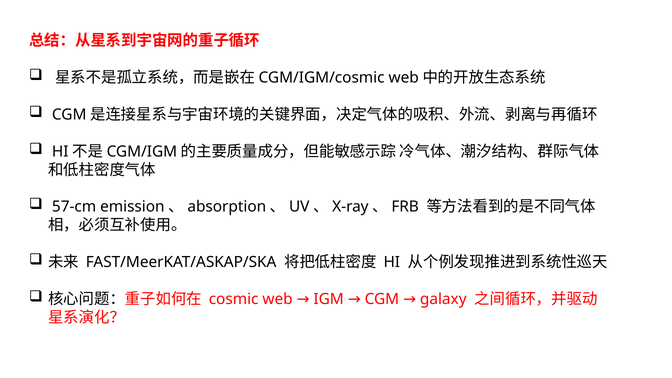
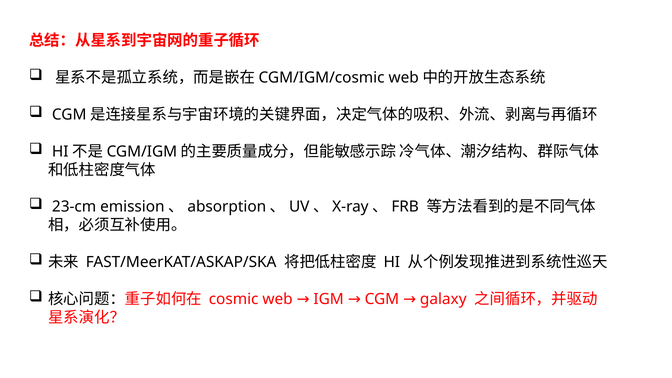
57-cm: 57-cm -> 23-cm (74, 207)
